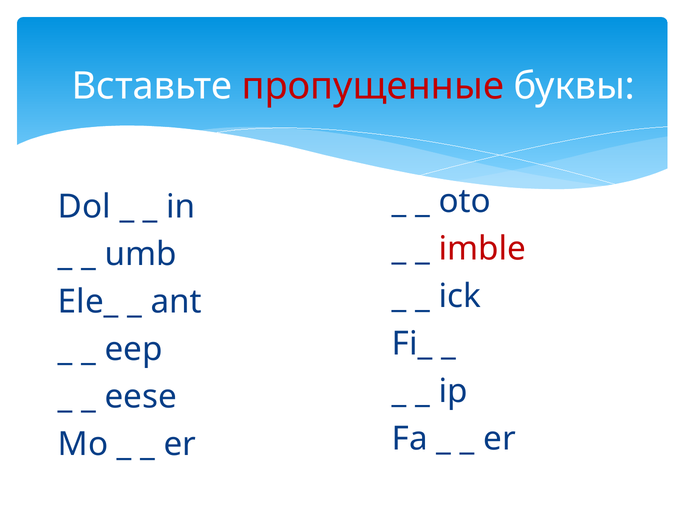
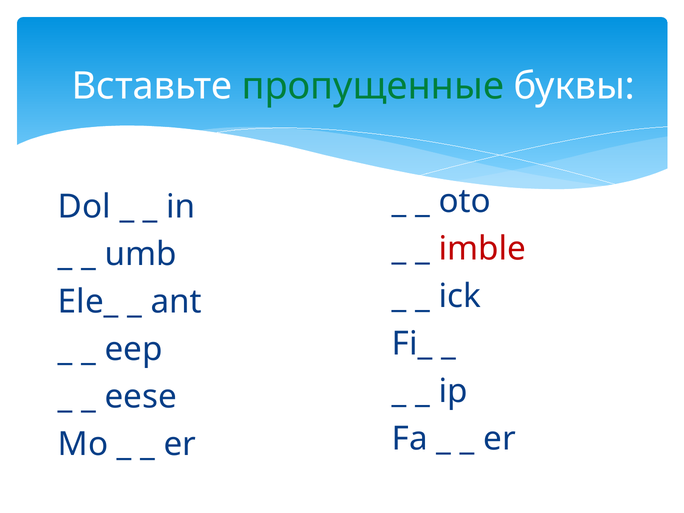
пропущенные colour: red -> green (373, 86)
